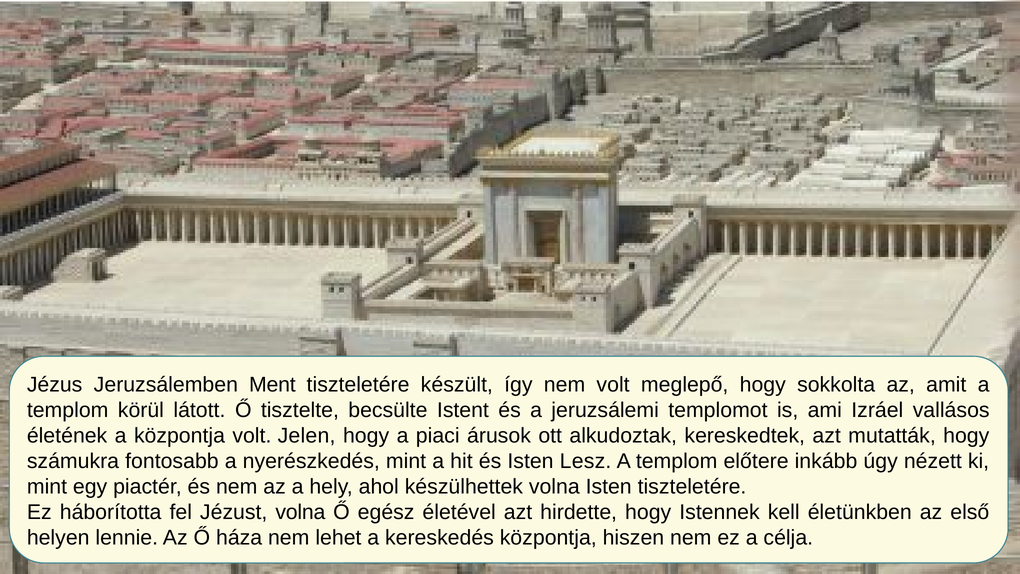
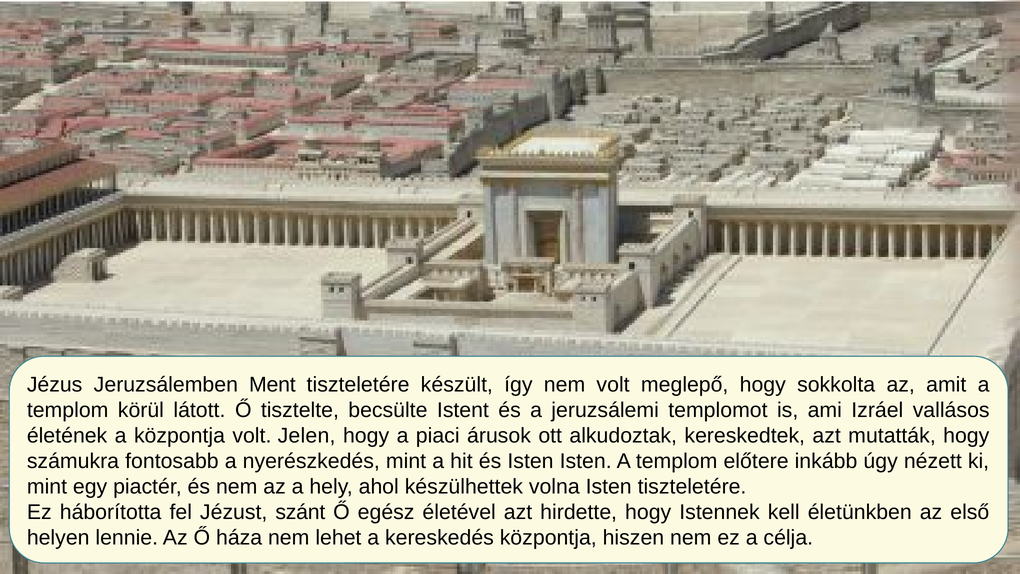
Isten Lesz: Lesz -> Isten (586, 461)
Jézust volna: volna -> szánt (300, 512)
